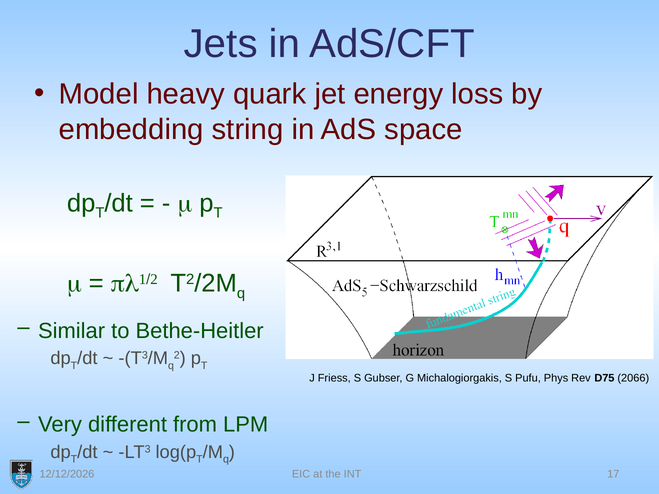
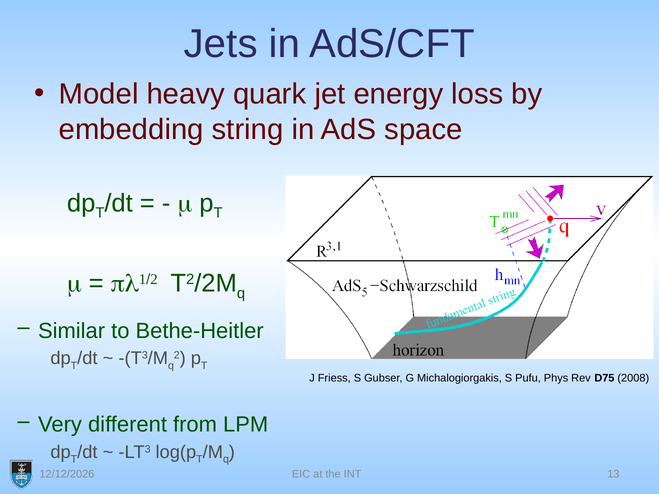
2066: 2066 -> 2008 (633, 379)
17: 17 -> 13 (613, 475)
